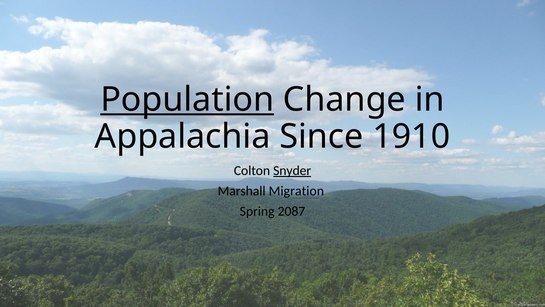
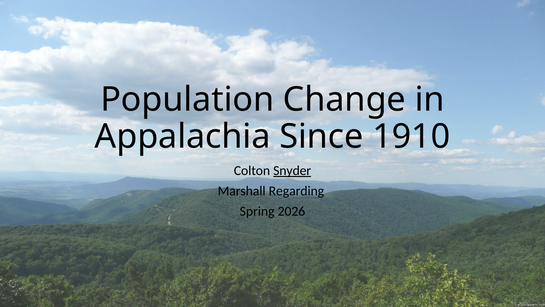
Population underline: present -> none (187, 99)
Migration: Migration -> Regarding (296, 191)
2087: 2087 -> 2026 (291, 211)
